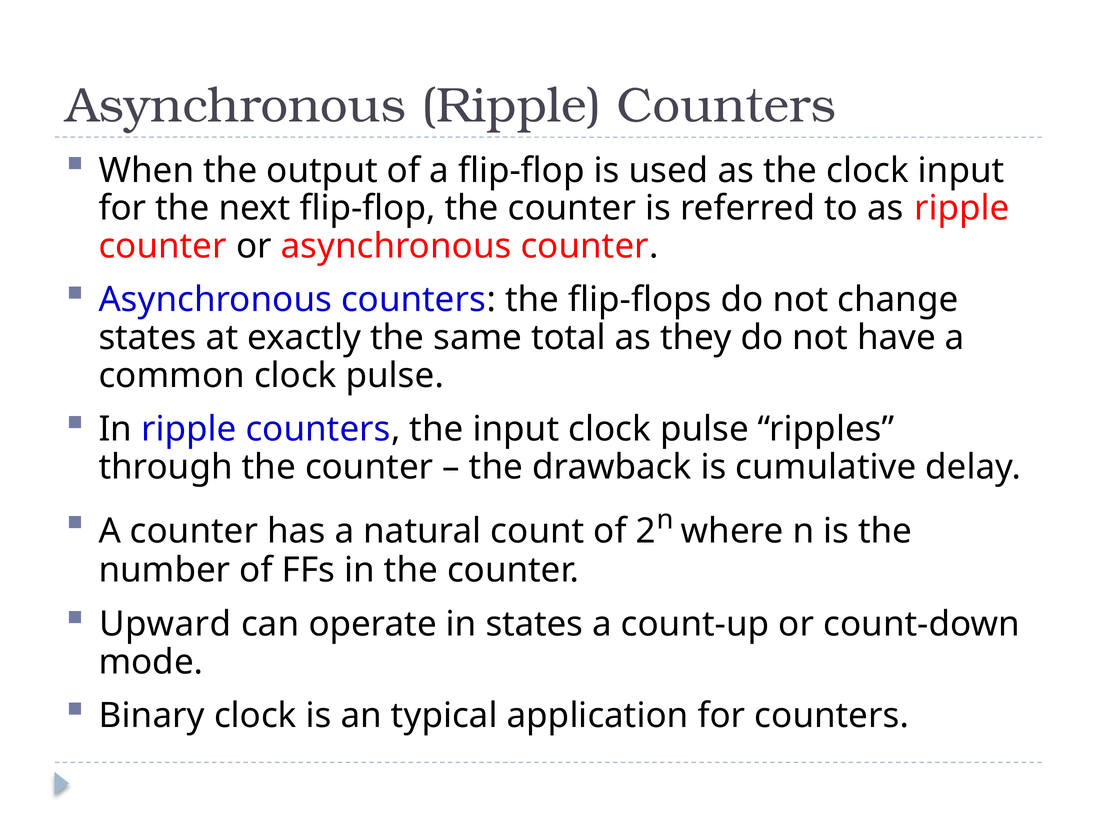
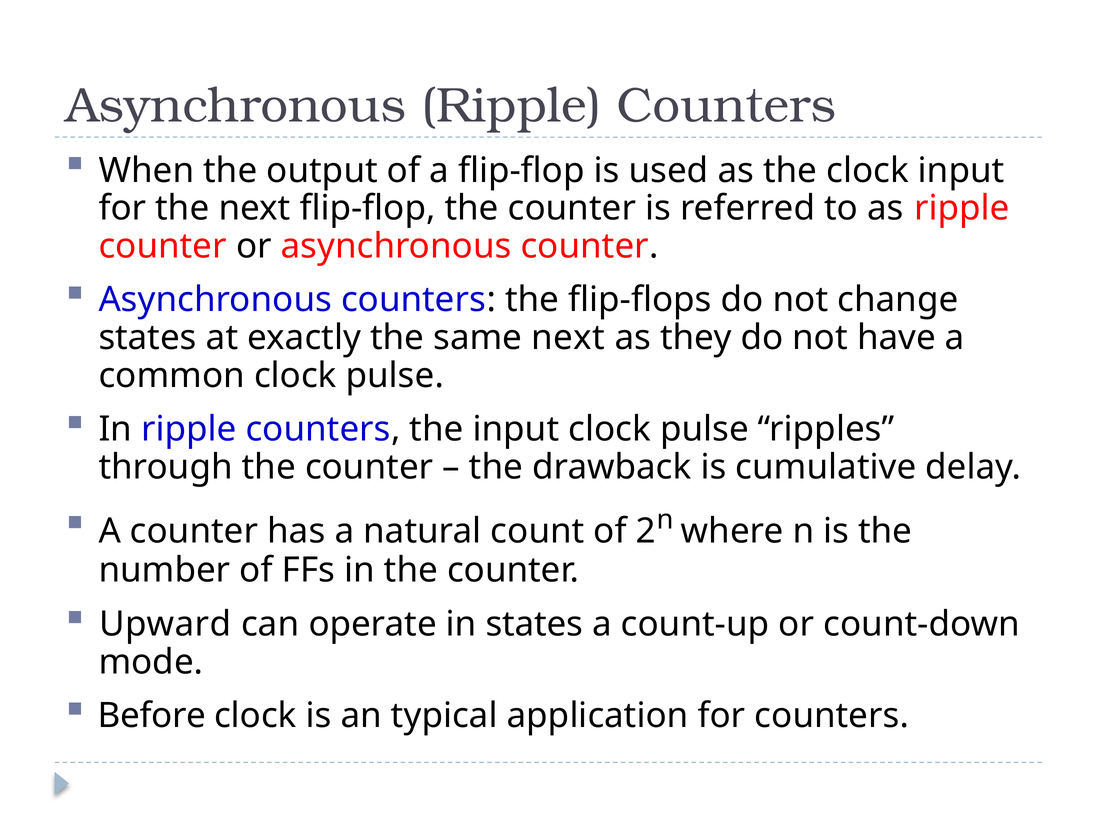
same total: total -> next (568, 338)
Binary: Binary -> Before (152, 715)
